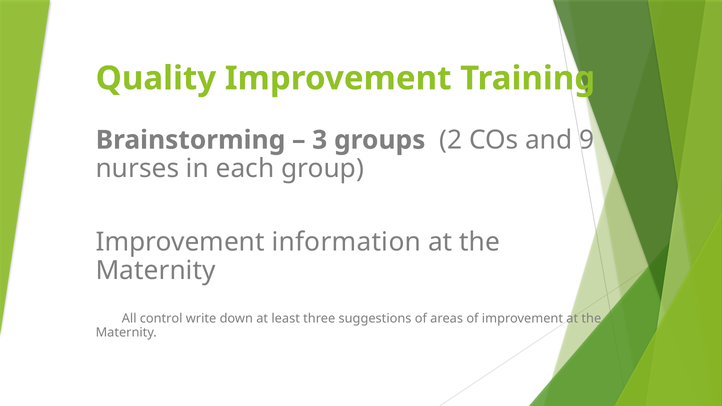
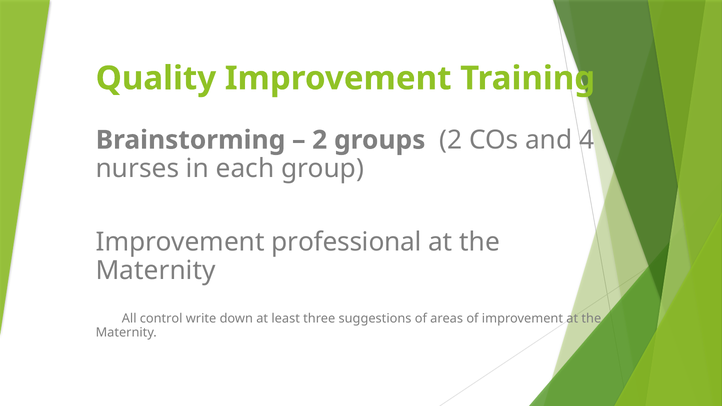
3: 3 -> 2 (320, 140)
9: 9 -> 4 (587, 140)
information: information -> professional (347, 242)
